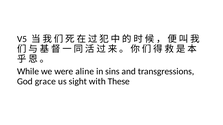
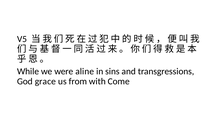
sight: sight -> from (78, 82)
These: These -> Come (119, 82)
